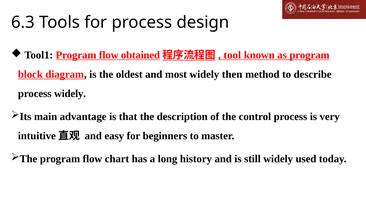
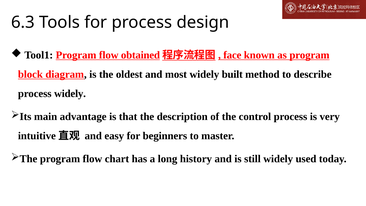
tool: tool -> face (232, 55)
then: then -> built (232, 74)
